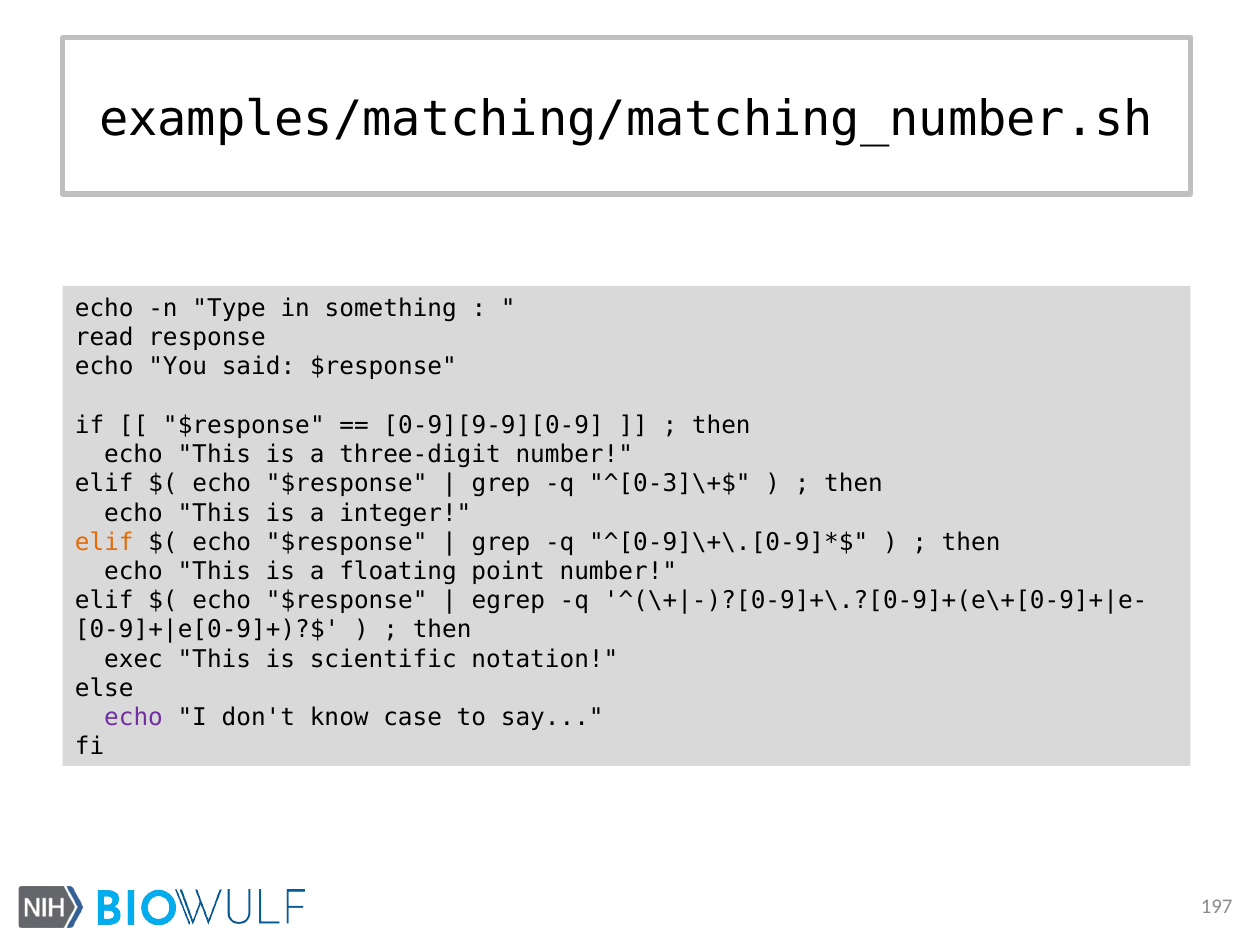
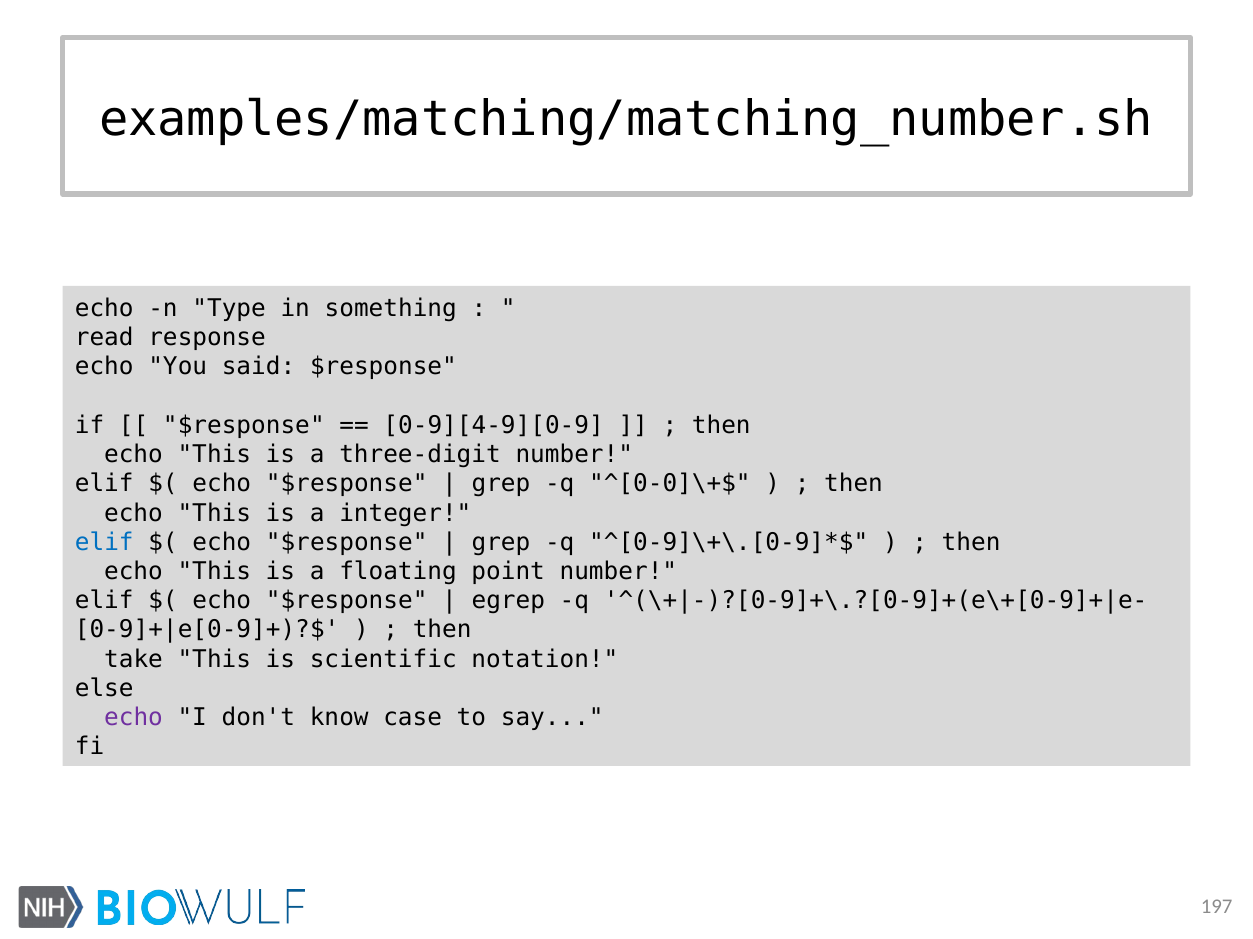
0-9][9-9][0-9: 0-9][9-9][0-9 -> 0-9][4-9][0-9 (494, 426)
^[0-3]\+$: ^[0-3]\+$ -> ^[0-0]\+$ (670, 484)
elif colour: orange -> blue (104, 543)
exec: exec -> take (134, 660)
